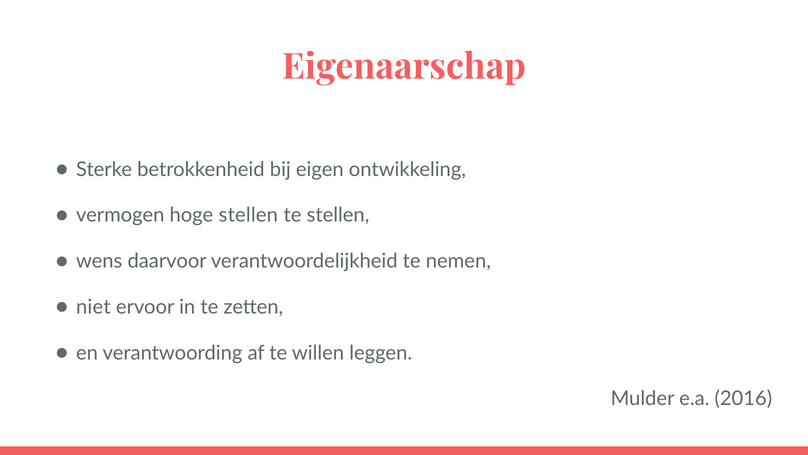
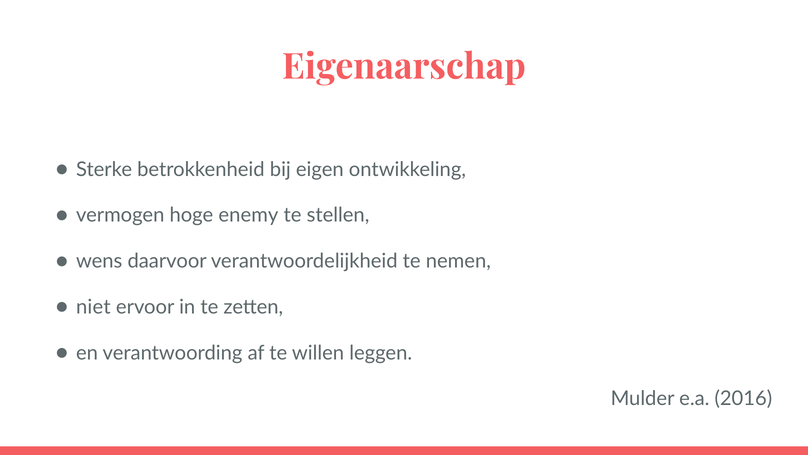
hoge stellen: stellen -> enemy (248, 215)
